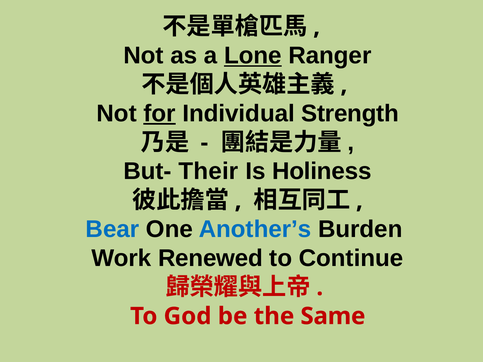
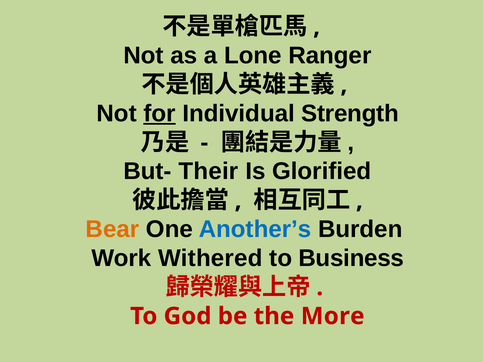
Lone underline: present -> none (253, 56)
Holiness: Holiness -> Glorified (322, 171)
Bear colour: blue -> orange (112, 229)
Renewed: Renewed -> Withered (210, 258)
Continue: Continue -> Business (351, 258)
Same: Same -> More (333, 316)
